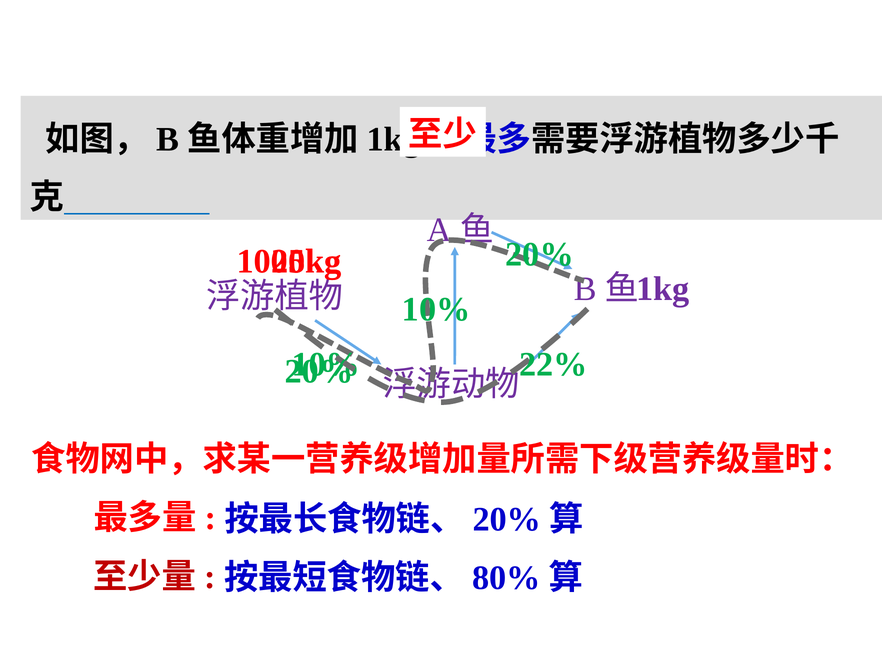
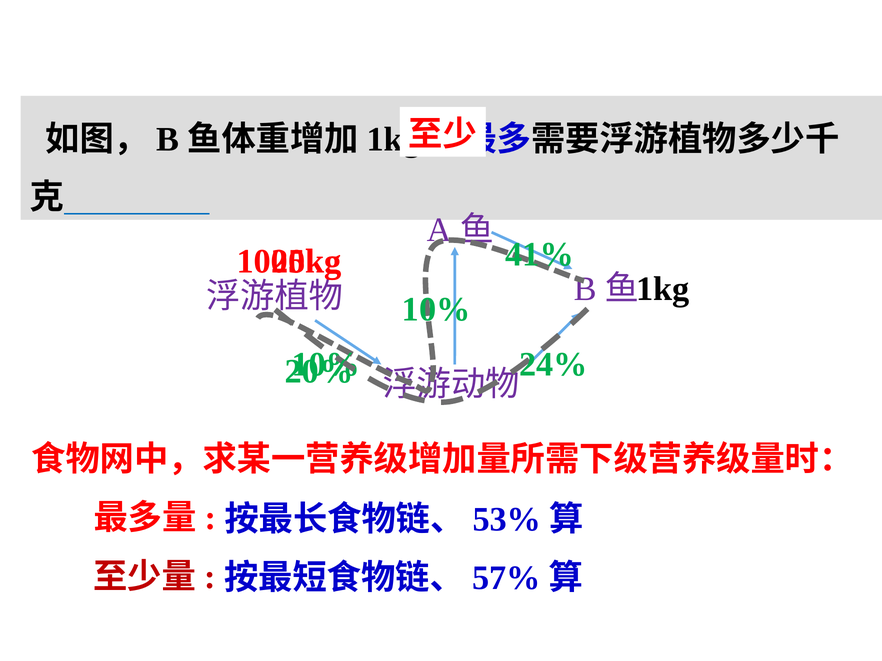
20%: 20% -> 41% (540, 255)
1kg colour: purple -> black (663, 289)
22%: 22% -> 24% (553, 365)
20%: 20% -> 53% (507, 520)
80%: 80% -> 57% (506, 578)
